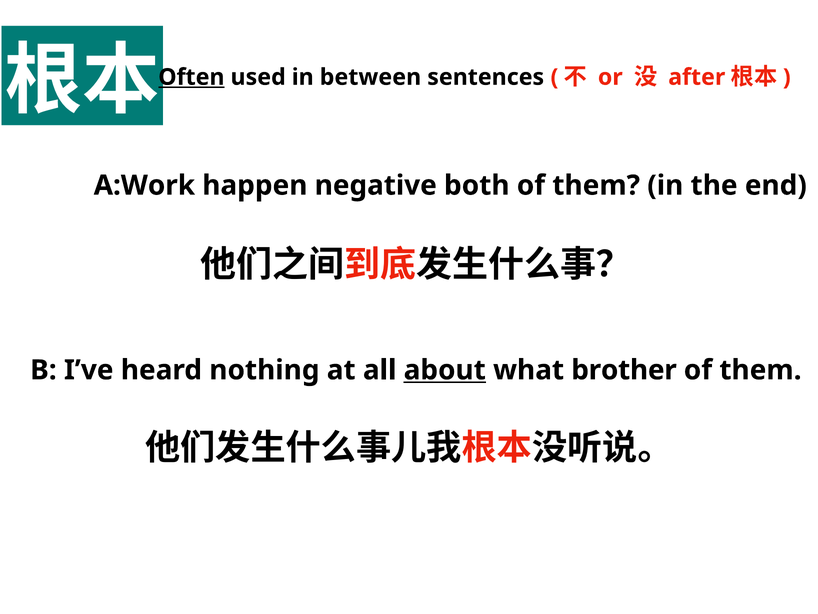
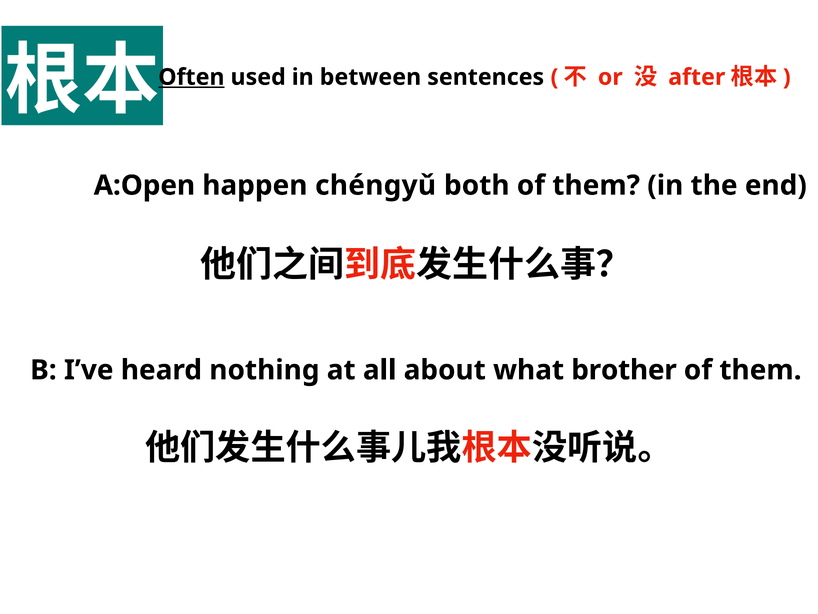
A:Work: A:Work -> A:Open (144, 185)
negative: negative -> chéngyǔ (376, 185)
about underline: present -> none (445, 370)
